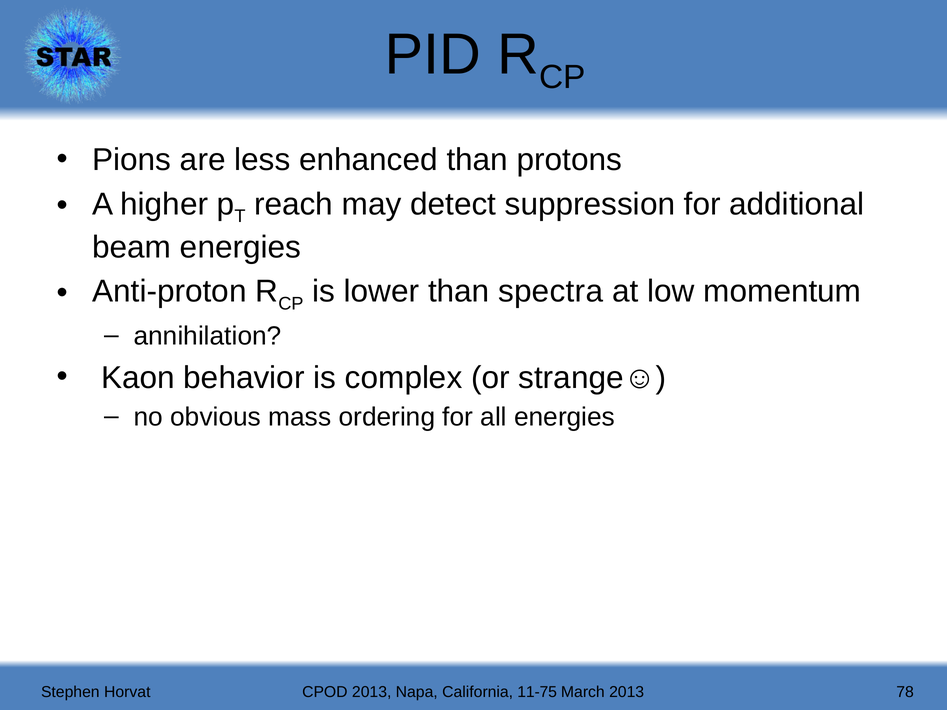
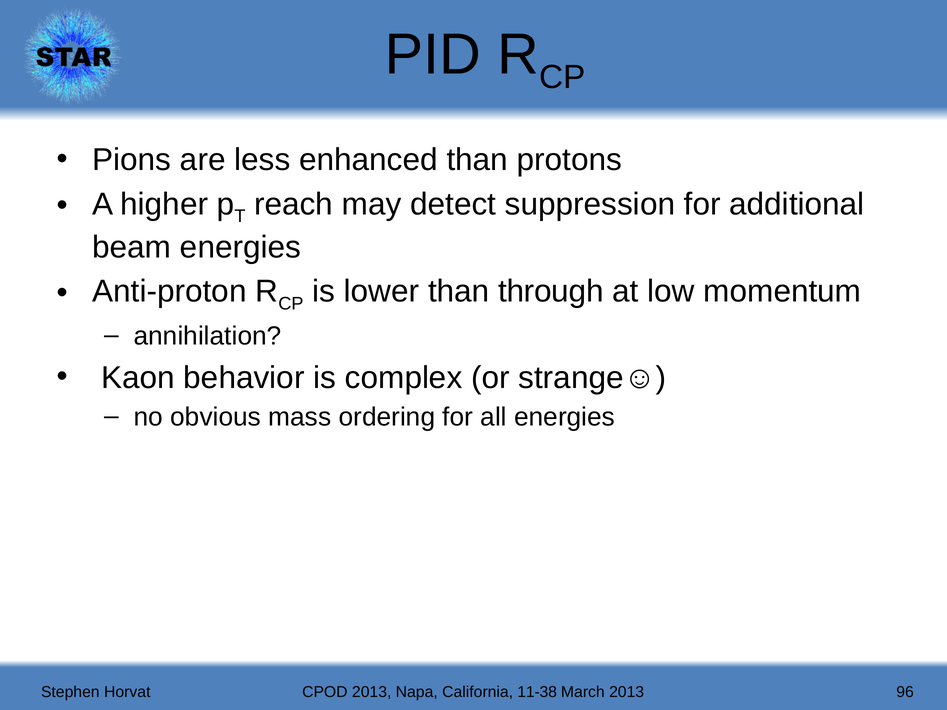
spectra: spectra -> through (551, 292)
11-75: 11-75 -> 11-38 (537, 692)
78: 78 -> 96 (905, 692)
